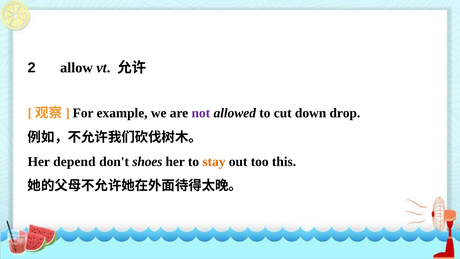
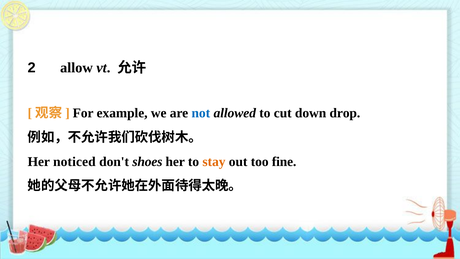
not colour: purple -> blue (201, 113)
depend: depend -> noticed (74, 161)
this: this -> fine (284, 161)
